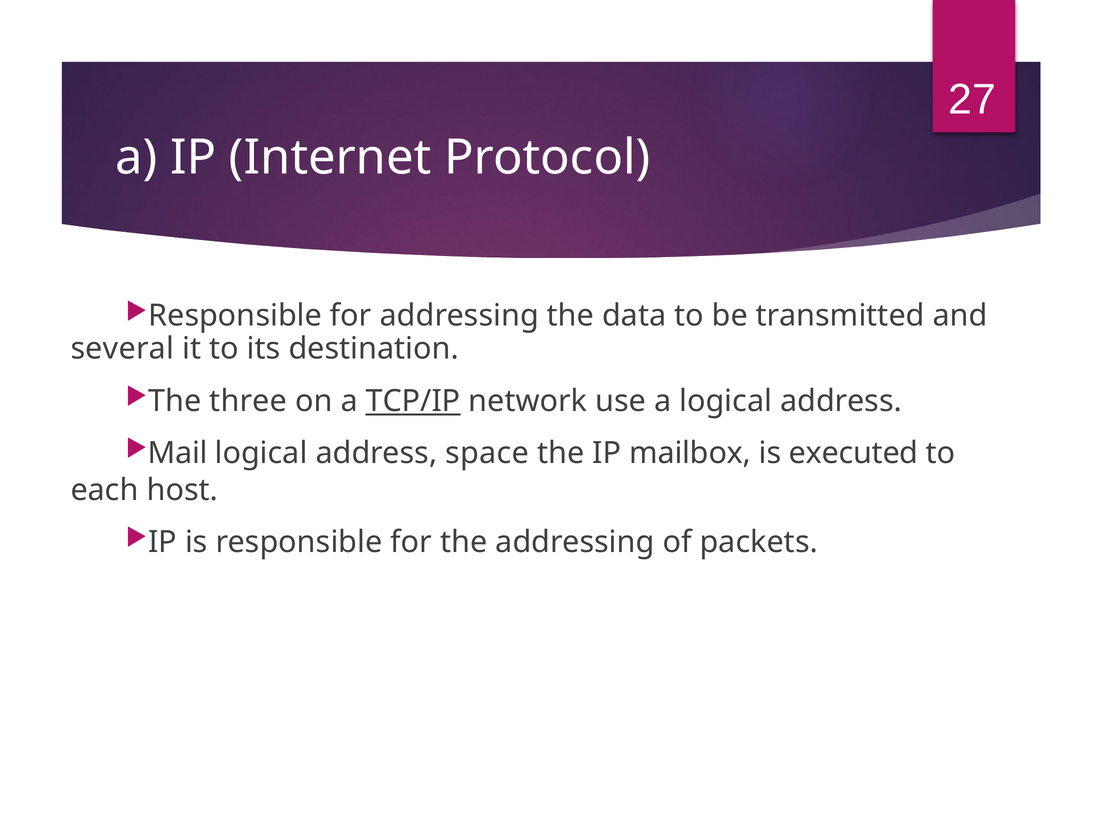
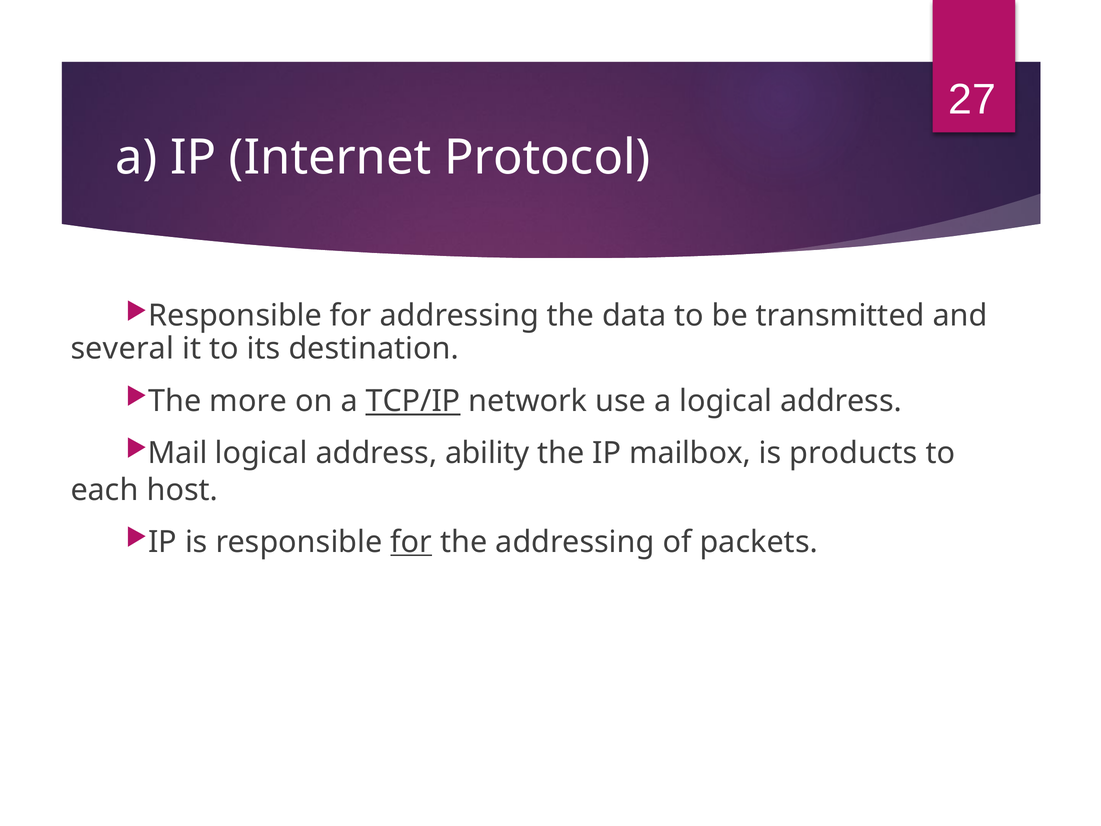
three: three -> more (248, 401)
space: space -> ability (487, 453)
executed: executed -> products (853, 453)
for underline: none -> present (411, 542)
